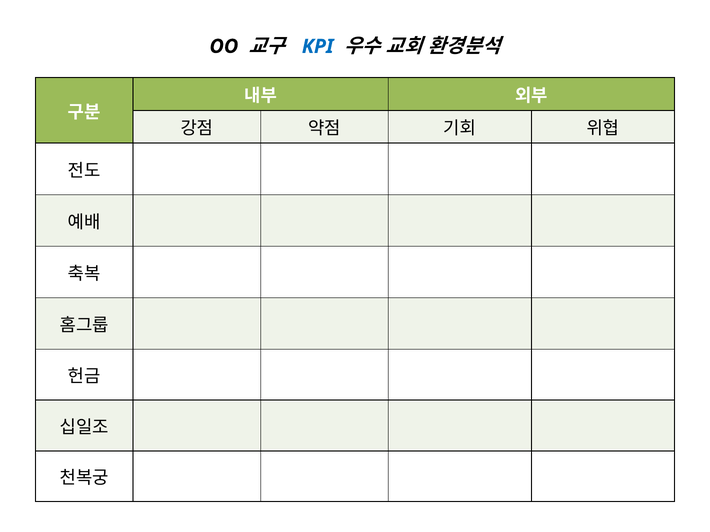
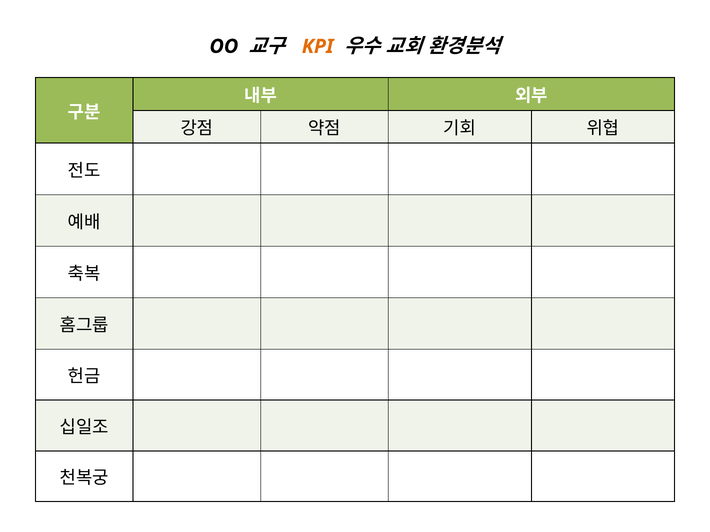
KPI colour: blue -> orange (318, 46)
